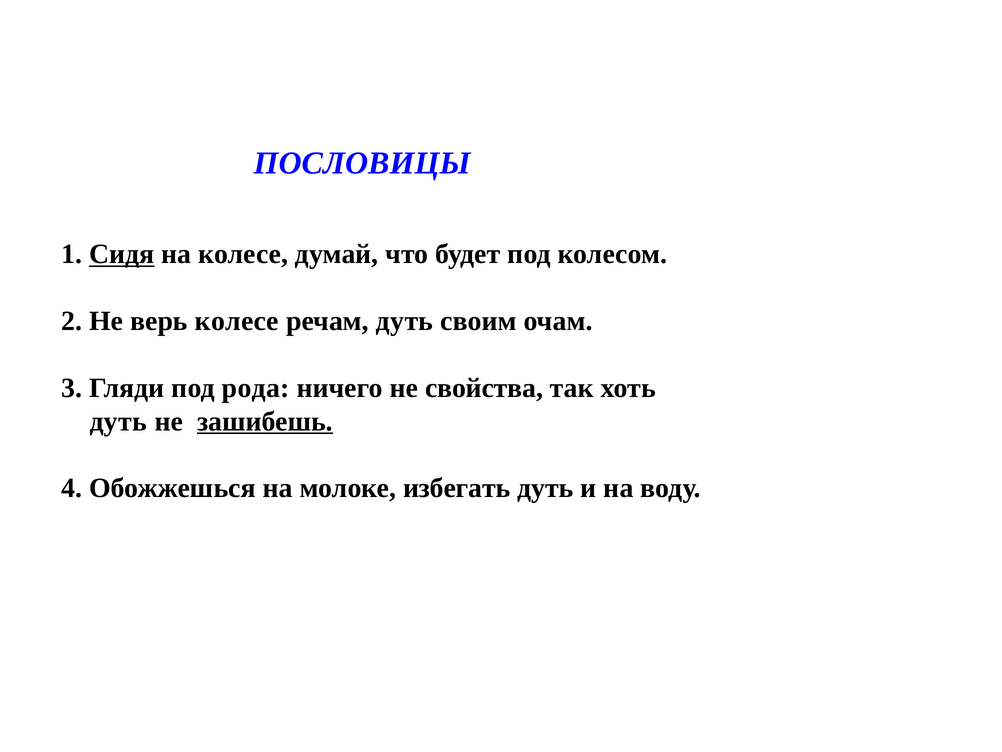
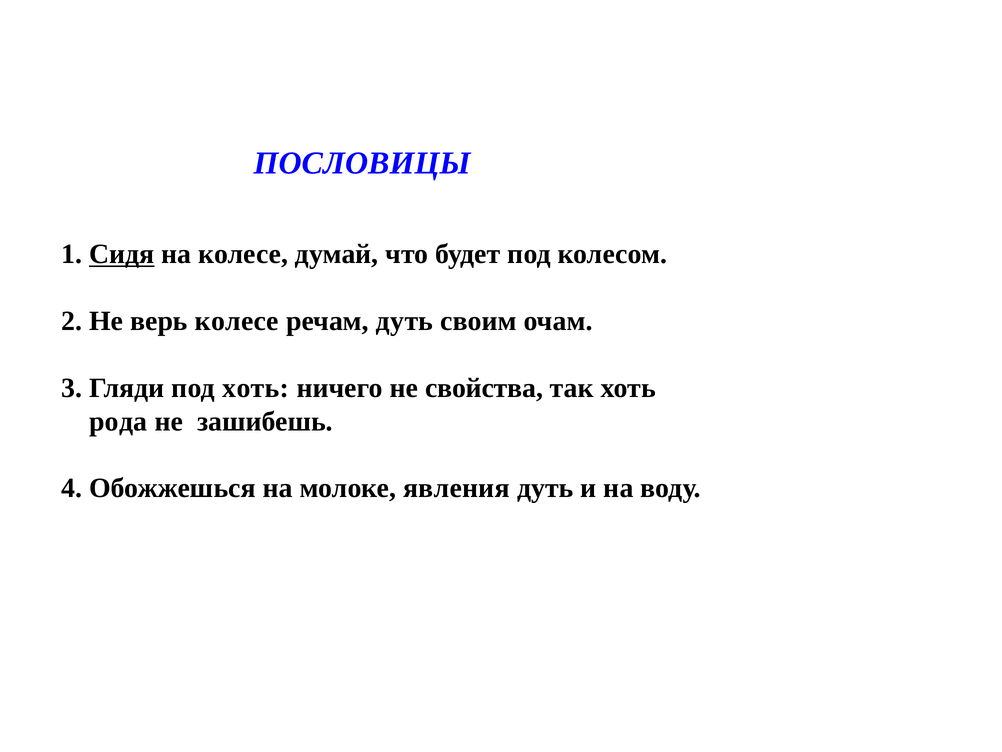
под рода: рода -> хоть (256, 388)
дуть: дуть -> рода (118, 421)
зашибешь underline: present -> none (265, 421)
избегать: избегать -> явления (456, 488)
